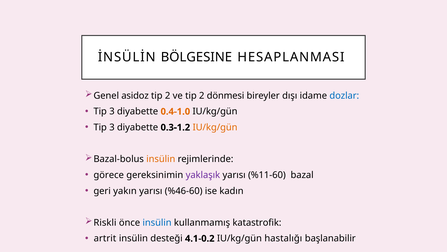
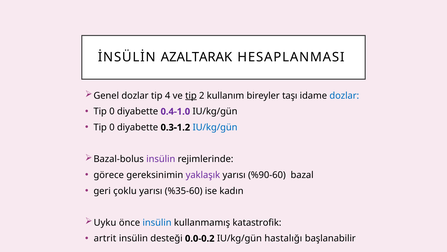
BÖLGESINE: BÖLGESINE -> AZALTARAK (196, 57)
Genel asidoz: asidoz -> dozlar (135, 95)
2: 2 -> 4 (168, 95)
tip underline: none -> present (191, 95)
dönmesi: dönmesi -> kullanım (226, 95)
dışı: dışı -> taşı (290, 95)
3: 3 -> 0 (112, 111)
0.4-1.0 colour: orange -> purple (175, 111)
3: 3 -> 0 (112, 127)
IU/kg/gün colour: orange -> blue (215, 127)
insülin colour: orange -> purple (161, 159)
%11-60: %11-60 -> %90-60 (267, 175)
yakın: yakın -> çoklu (125, 191)
%46-60: %46-60 -> %35-60 (184, 191)
Riskli: Riskli -> Uyku (105, 222)
4.1-0.2: 4.1-0.2 -> 0.0-0.2 (200, 238)
